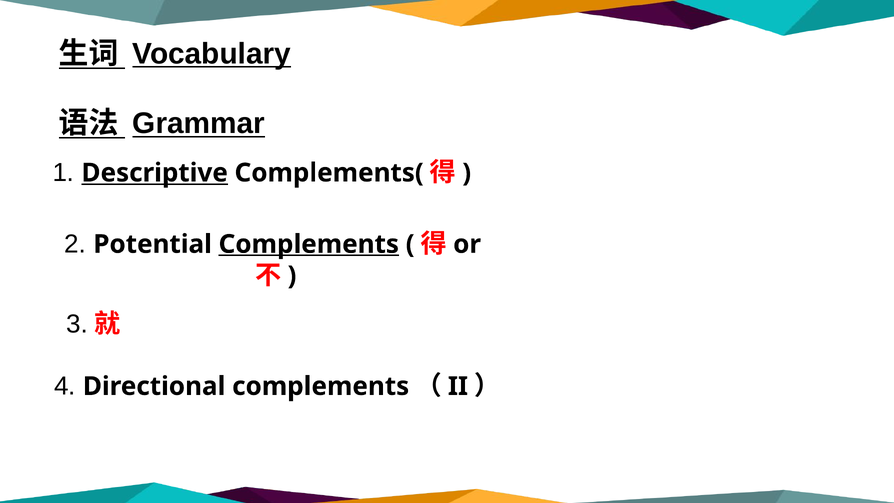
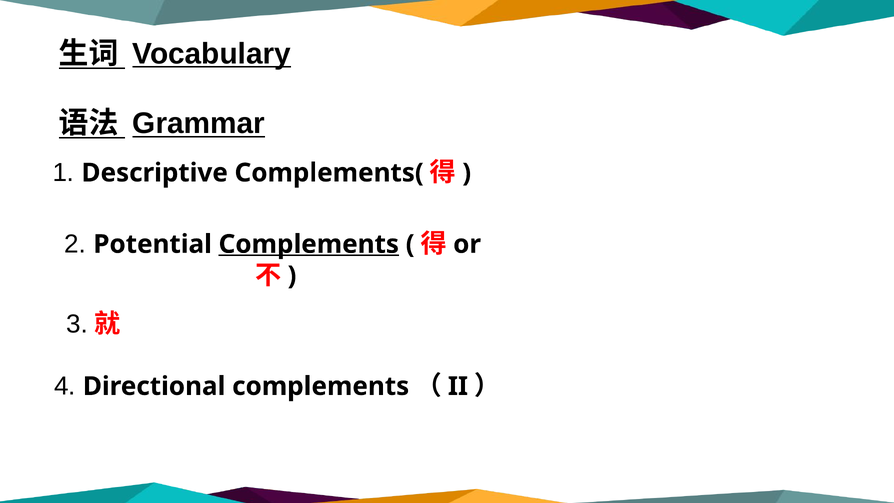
Descriptive underline: present -> none (155, 173)
